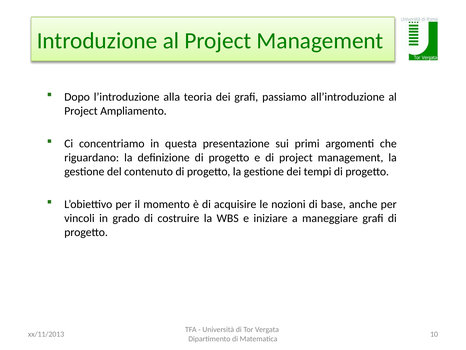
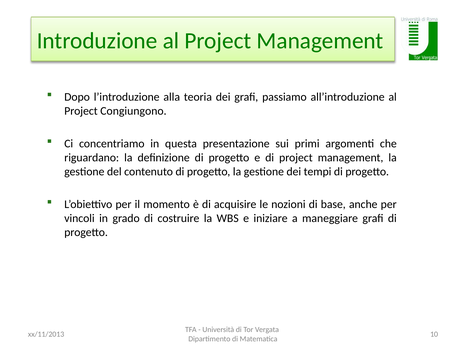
Ampliamento: Ampliamento -> Congiungono (133, 111)
